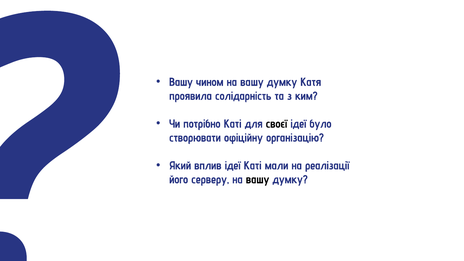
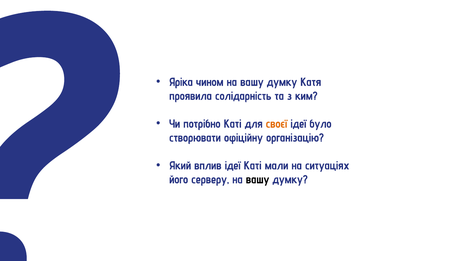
Вашу: Вашу -> Яріка (181, 82)
своєї colour: black -> orange (277, 124)
реалізації: реалізації -> ситуаціях (327, 166)
